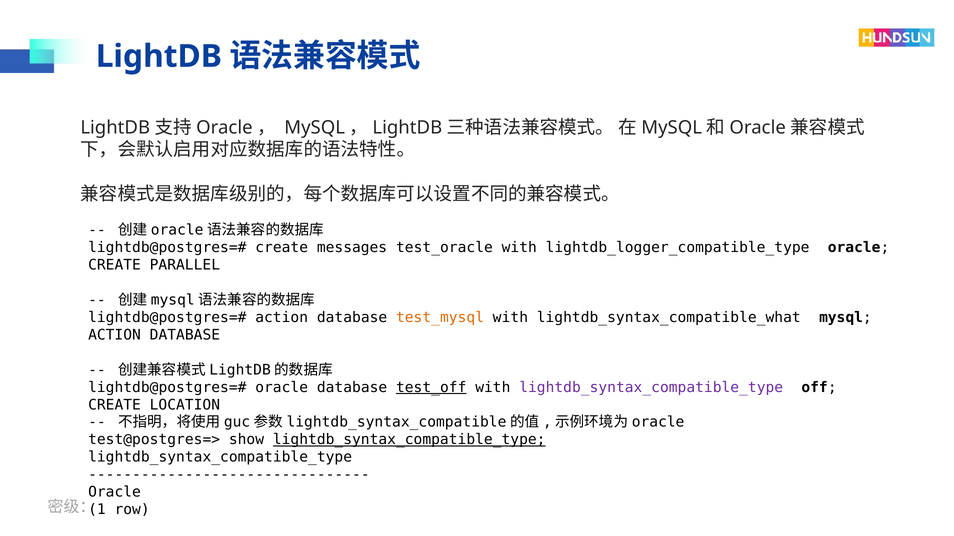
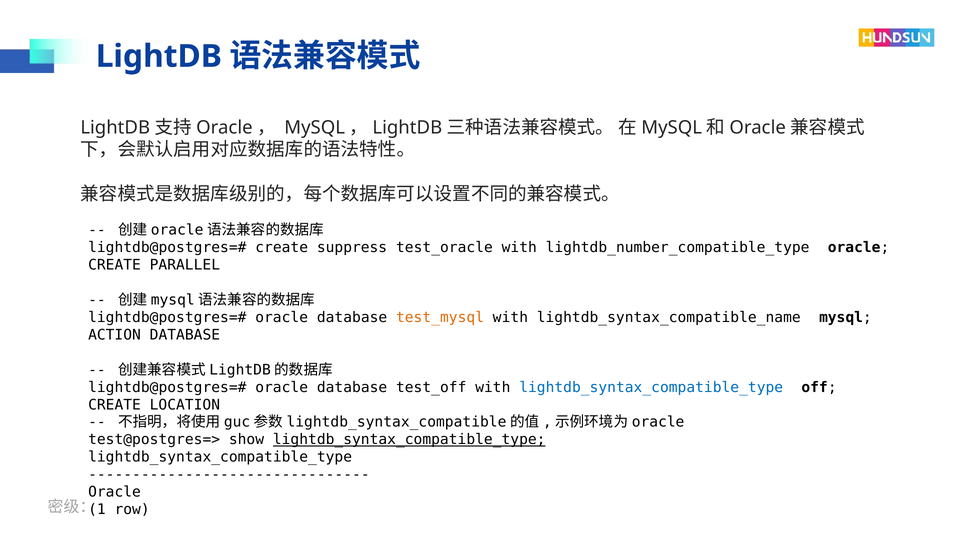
messages: messages -> suppress (352, 248)
lightdb_logger_compatible_type: lightdb_logger_compatible_type -> lightdb_number_compatible_type (678, 248)
action: action -> oracle (282, 318)
lightdb_syntax_compatible_what: lightdb_syntax_compatible_what -> lightdb_syntax_compatible_name (669, 318)
test_off underline: present -> none (431, 388)
lightdb_syntax_compatible_type colour: purple -> blue (651, 388)
